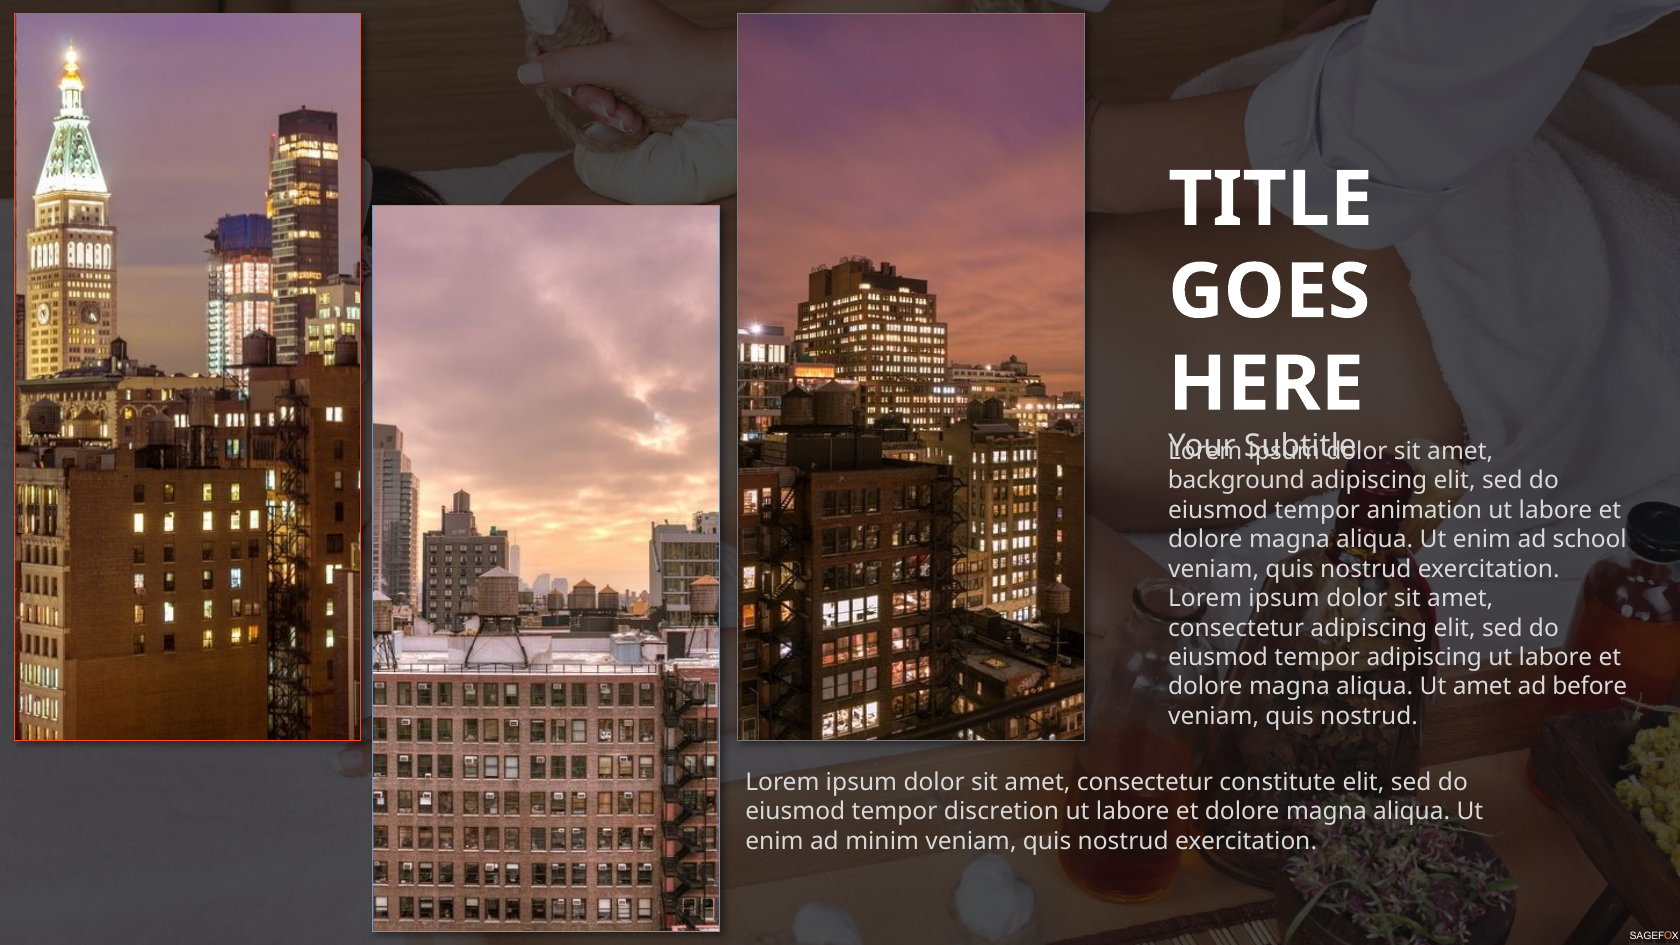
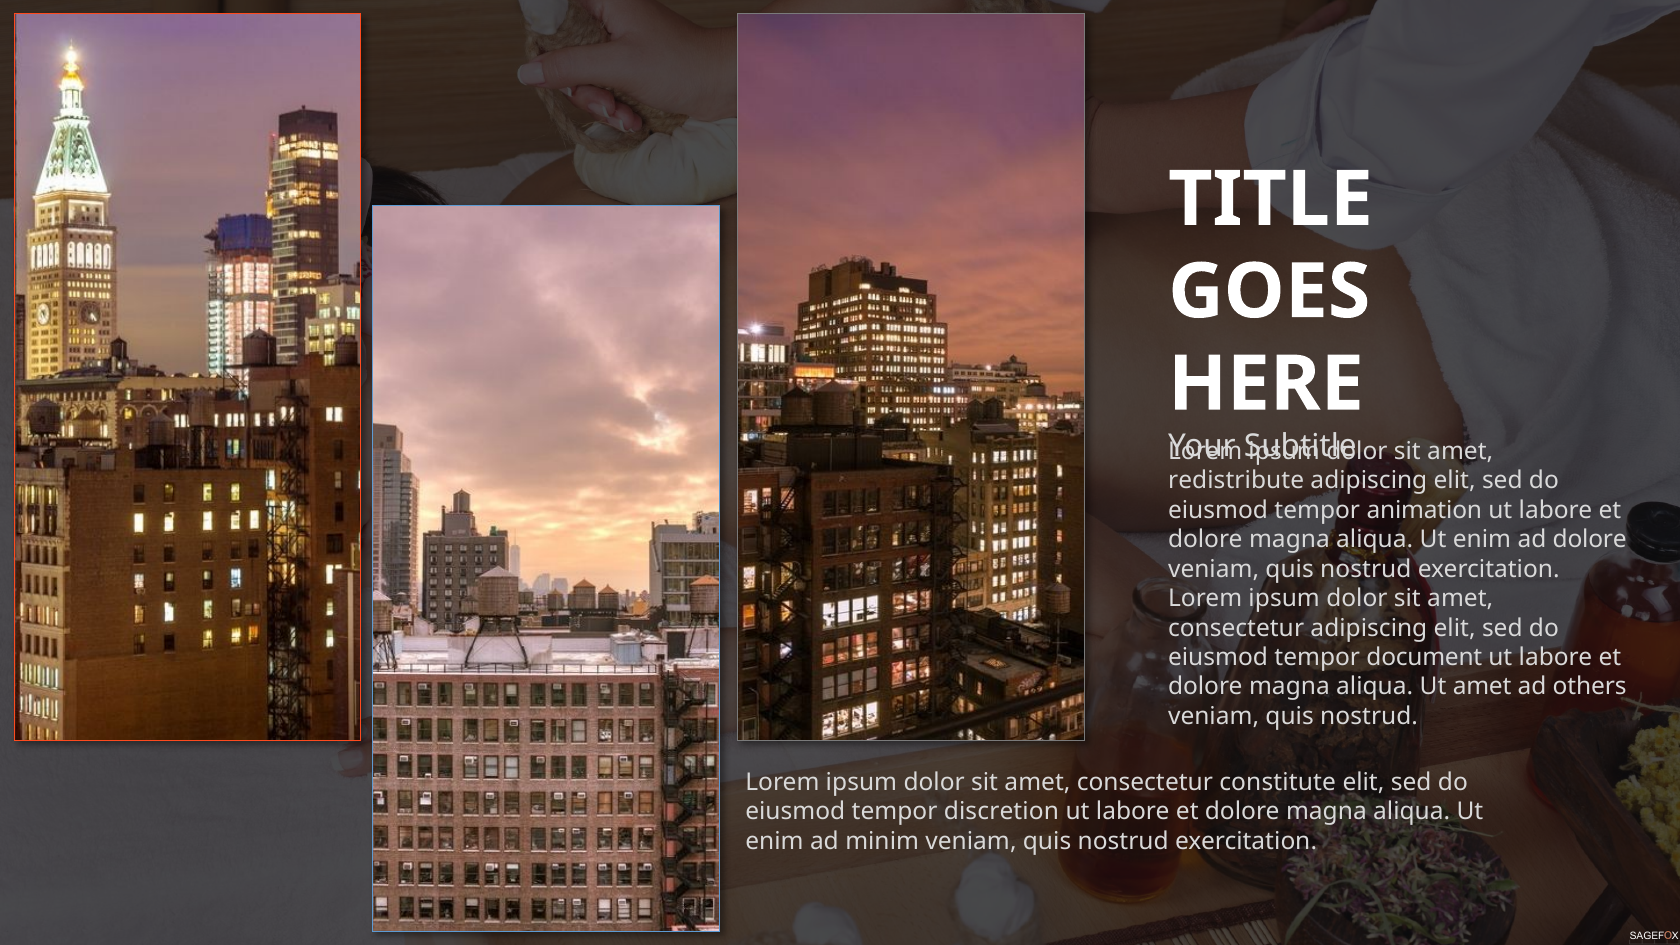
background: background -> redistribute (1236, 481)
ad school: school -> dolore (1590, 540)
tempor adipiscing: adipiscing -> document (1424, 657)
before: before -> others (1590, 687)
